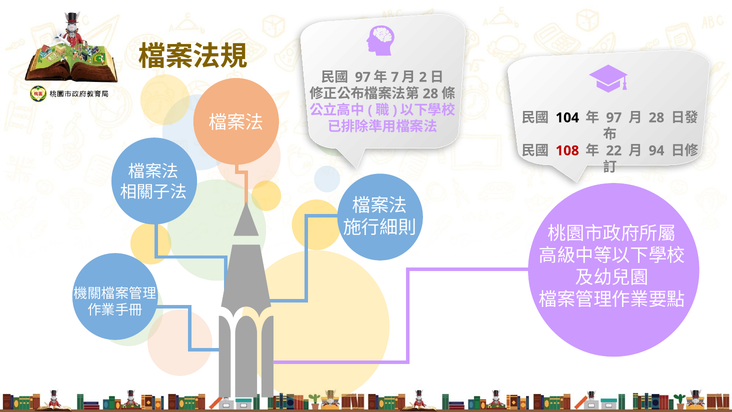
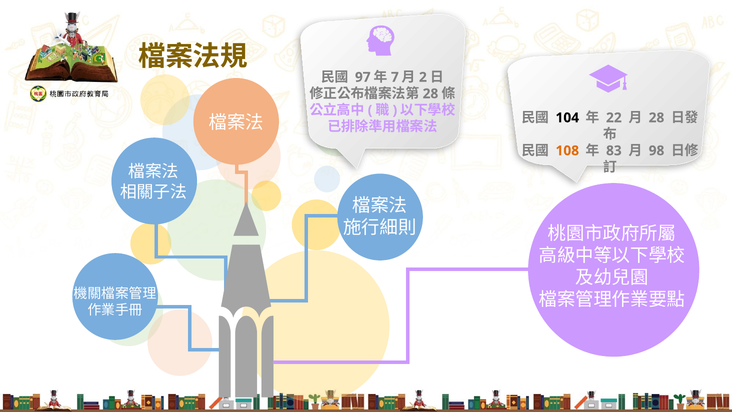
97: 97 -> 22 (614, 118)
108 colour: red -> orange (567, 151)
22: 22 -> 83 (614, 151)
94: 94 -> 98 (657, 151)
